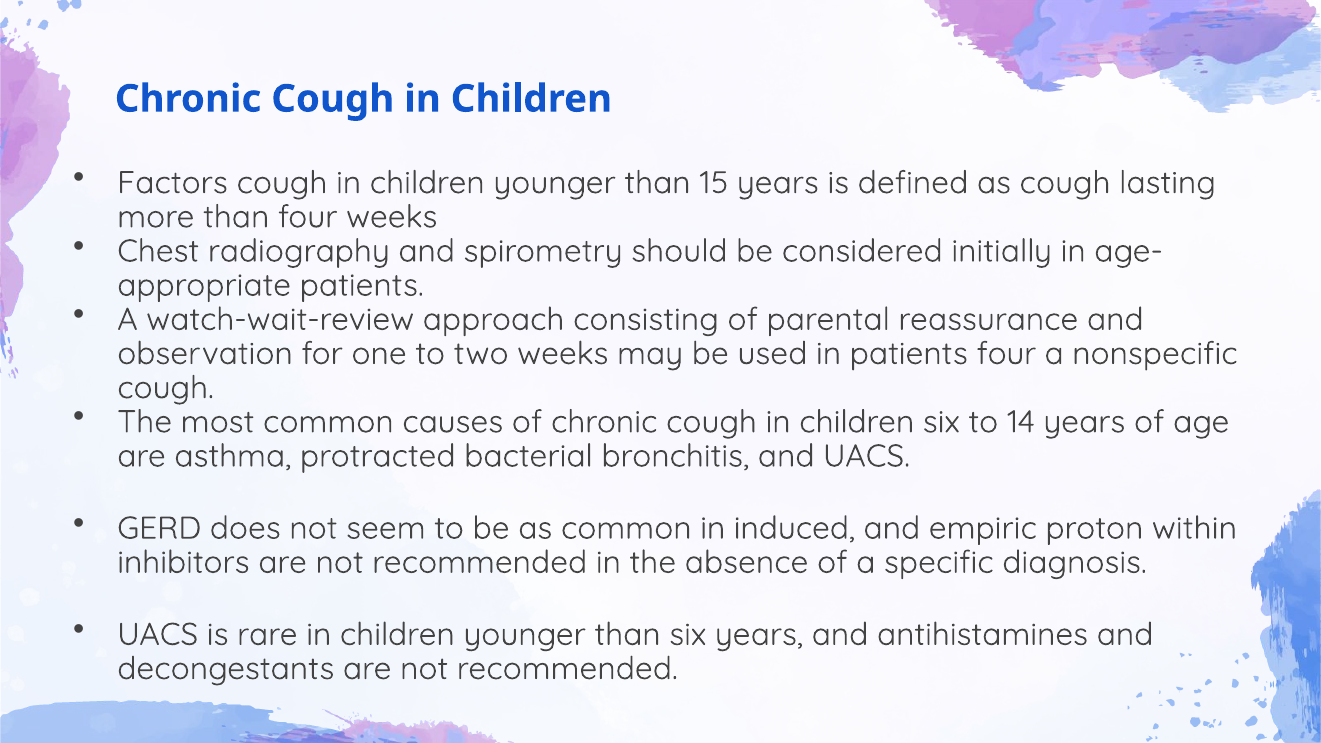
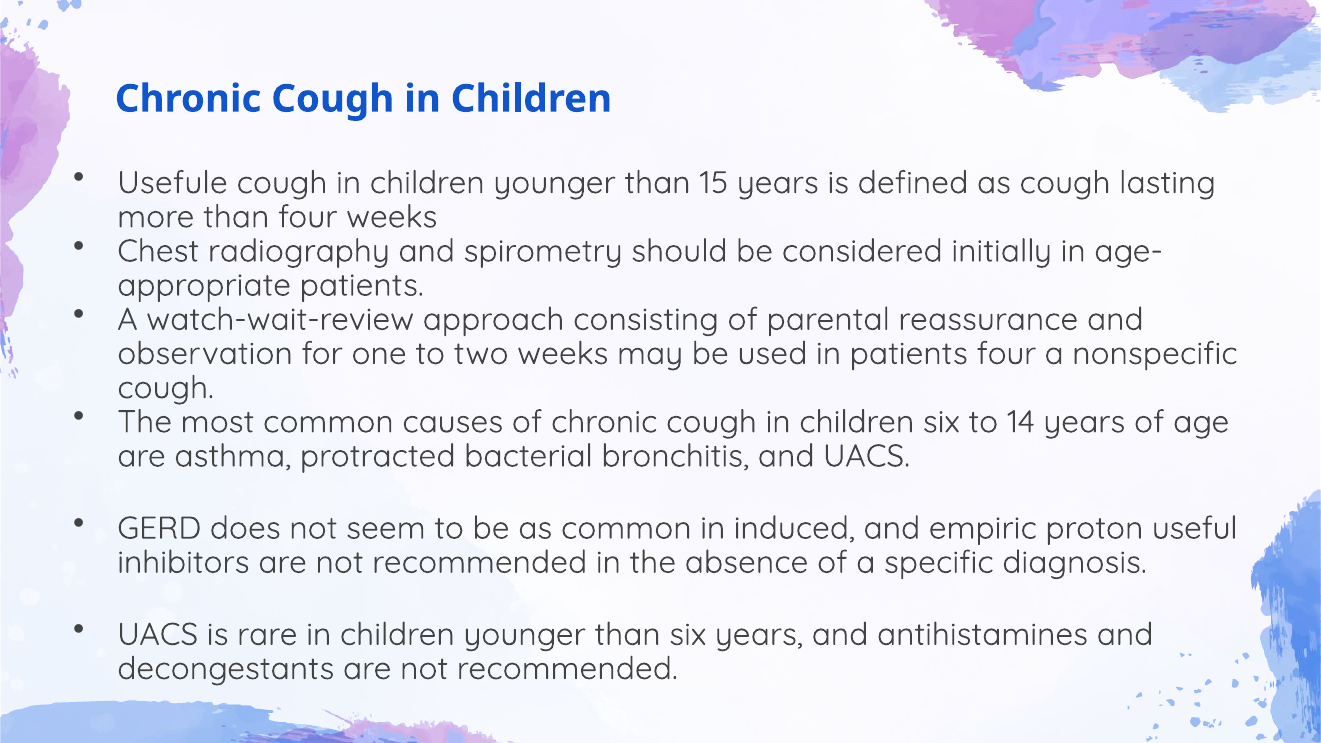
Factors: Factors -> Usefule (172, 183)
within: within -> useful (1195, 528)
